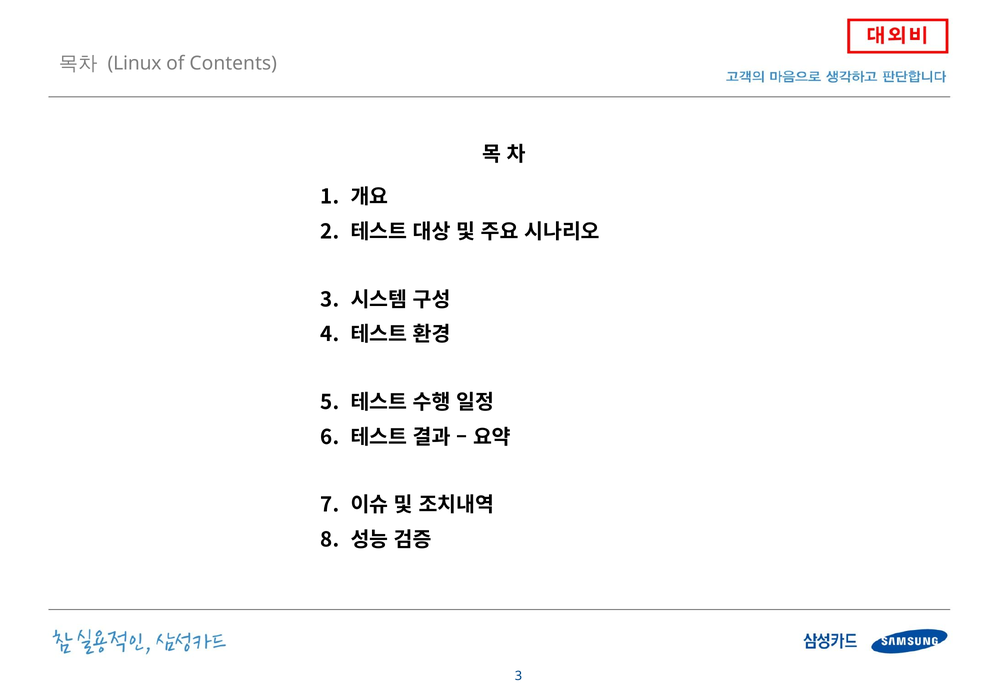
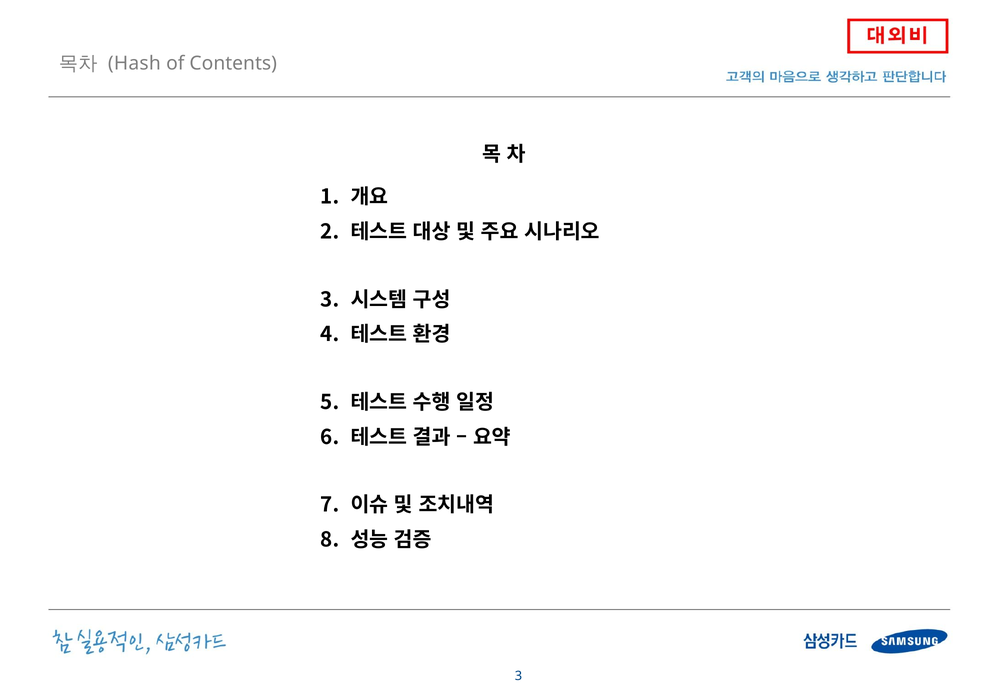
Linux: Linux -> Hash (134, 64)
